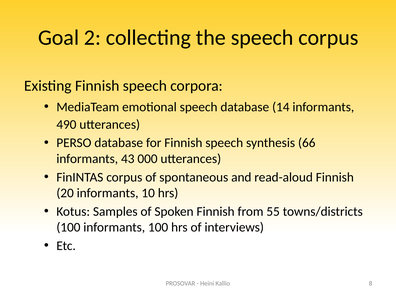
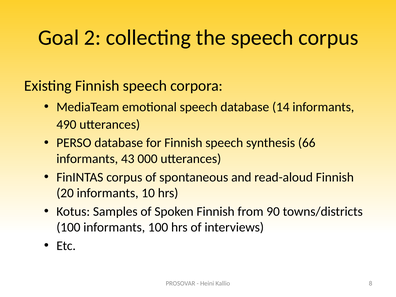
55: 55 -> 90 (273, 212)
